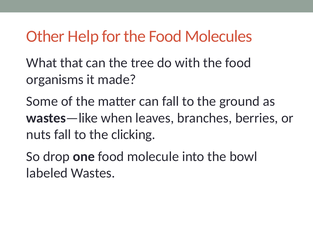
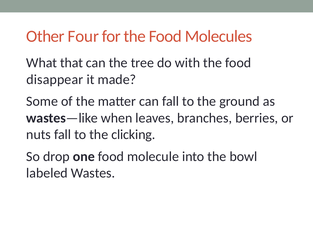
Help: Help -> Four (83, 36)
organisms: organisms -> disappear (55, 80)
